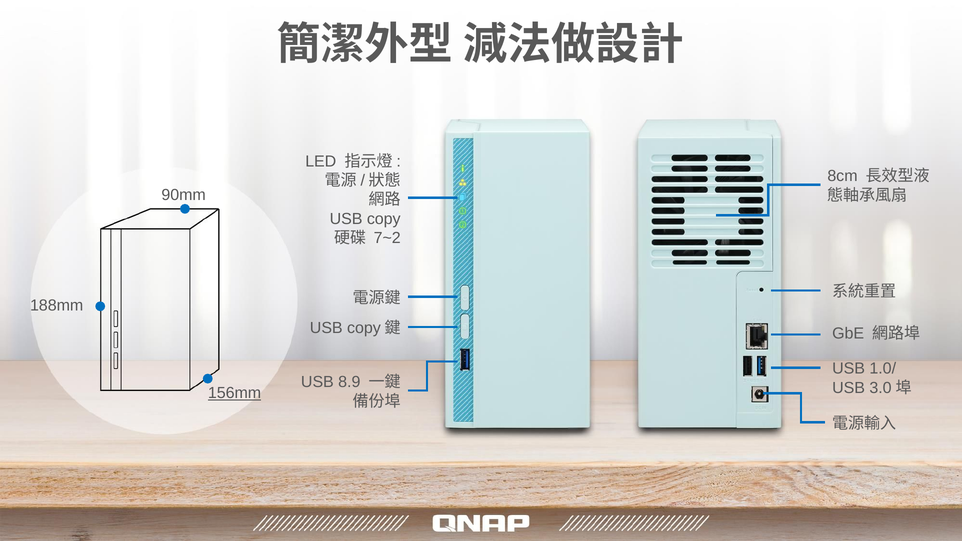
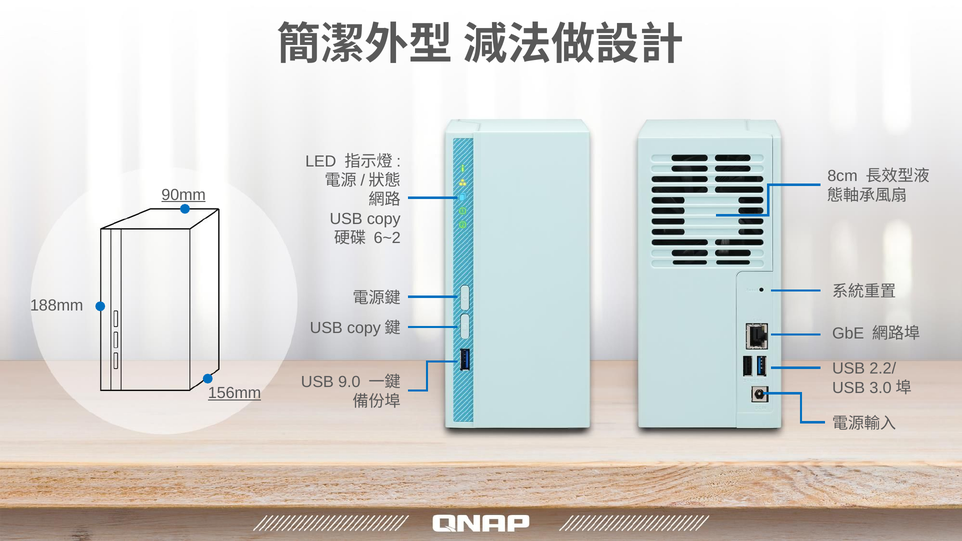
90mm underline: none -> present (184, 195)
7~2: 7~2 -> 6~2 (387, 238)
1.0/: 1.0/ -> 2.2/ (883, 369)
8.9: 8.9 -> 9.0 (349, 382)
